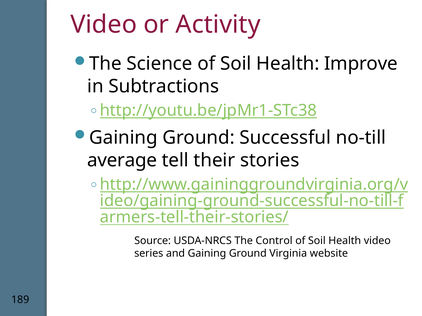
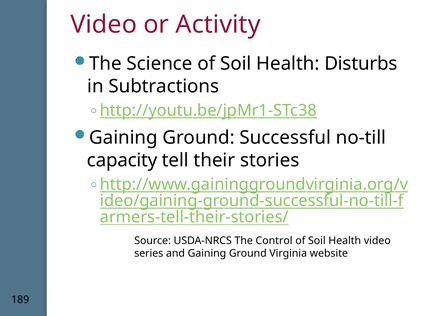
Improve: Improve -> Disturbs (361, 64)
average: average -> capacity (122, 160)
